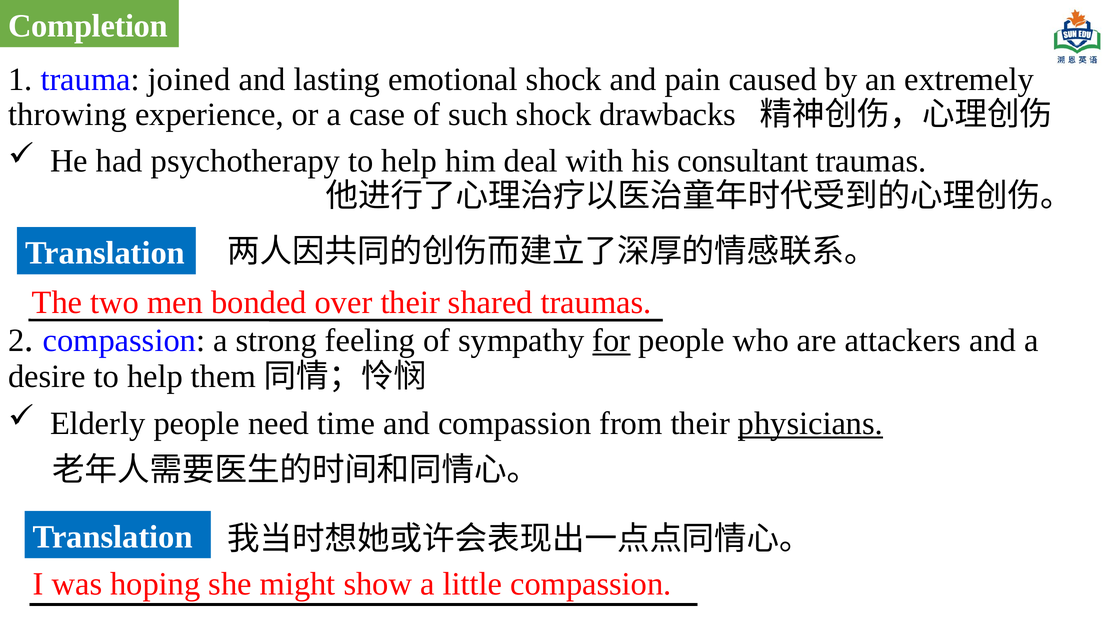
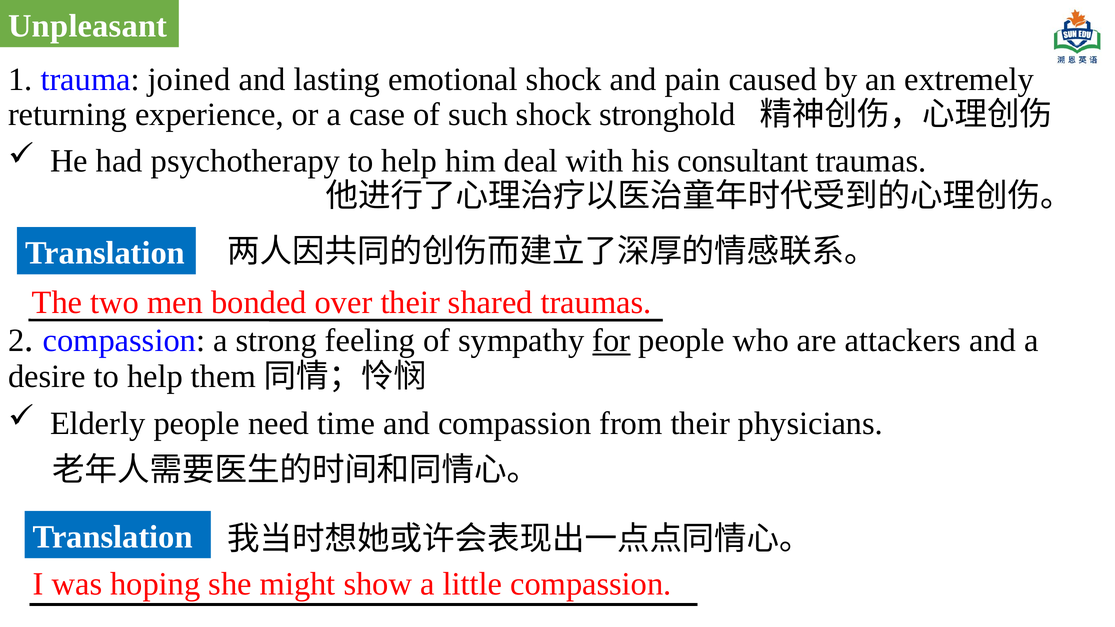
Completion: Completion -> Unpleasant (88, 26)
throwing: throwing -> returning (68, 114)
drawbacks: drawbacks -> stronghold (667, 114)
physicians underline: present -> none (810, 423)
